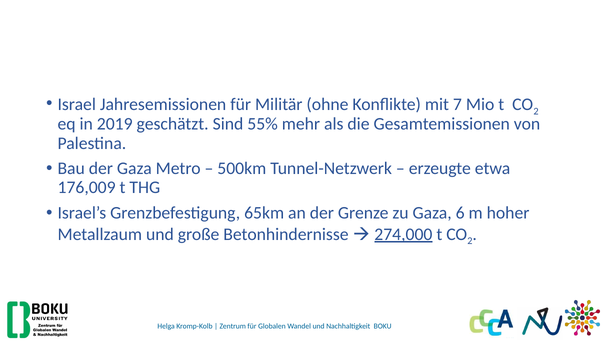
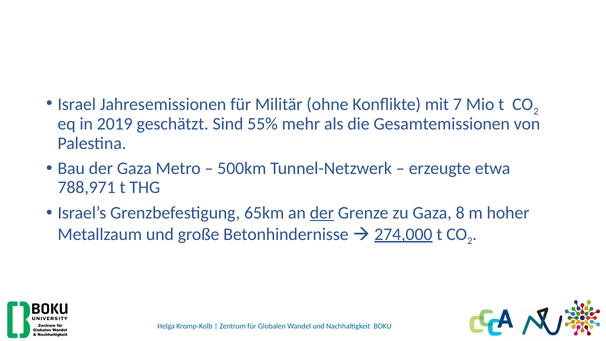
176,009: 176,009 -> 788,971 (87, 188)
der underline: none -> present (322, 213)
6: 6 -> 8 (460, 213)
